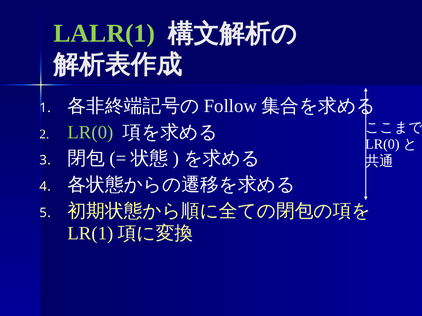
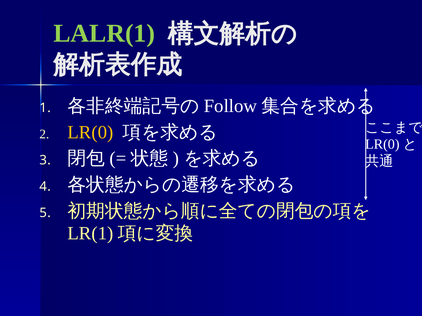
LR(0 colour: light green -> yellow (90, 132)
